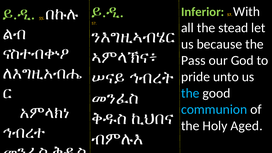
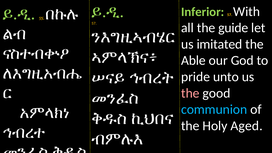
stead: stead -> guide (233, 28)
because: because -> imitated (219, 44)
Pass: Pass -> Able (193, 60)
the colour: light blue -> pink (190, 93)
